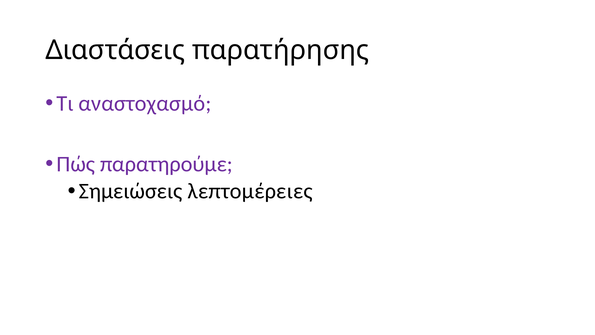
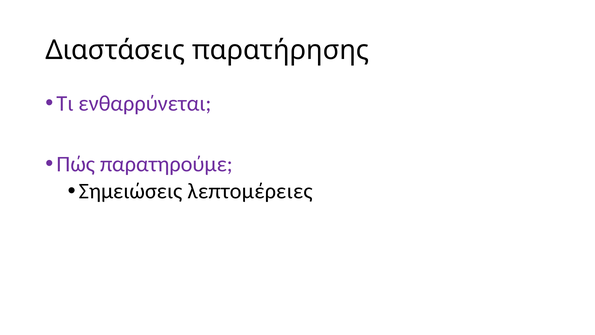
αναστοχασμό: αναστοχασμό -> ενθαρρύνεται (145, 103)
